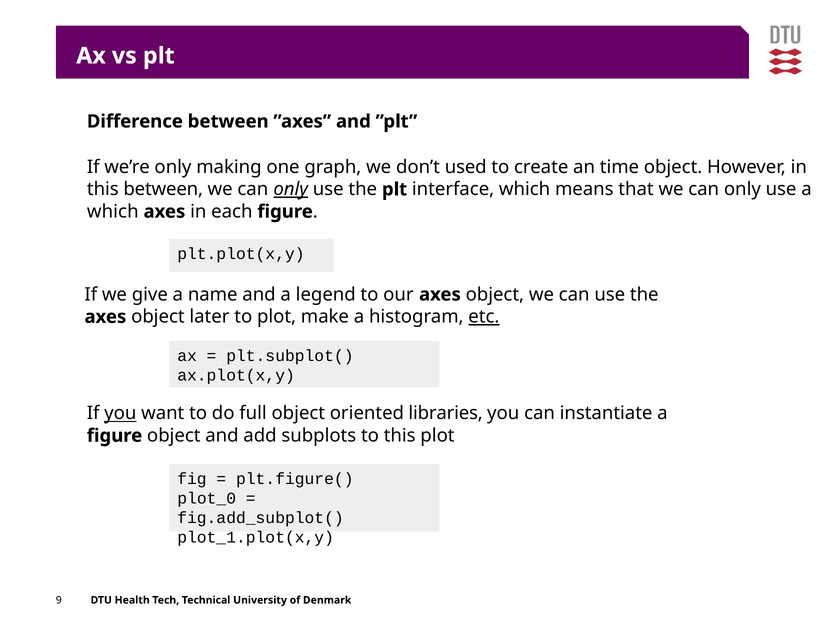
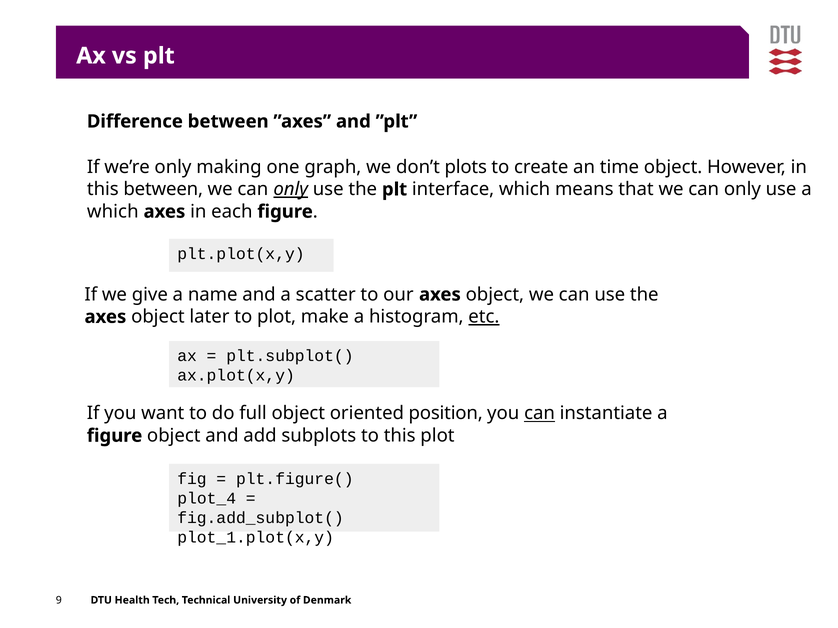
used: used -> plots (466, 167)
legend: legend -> scatter (326, 295)
you underline: present -> none (120, 414)
libraries: libraries -> position (446, 414)
can underline: none -> present (540, 414)
plot_0: plot_0 -> plot_4 (207, 499)
